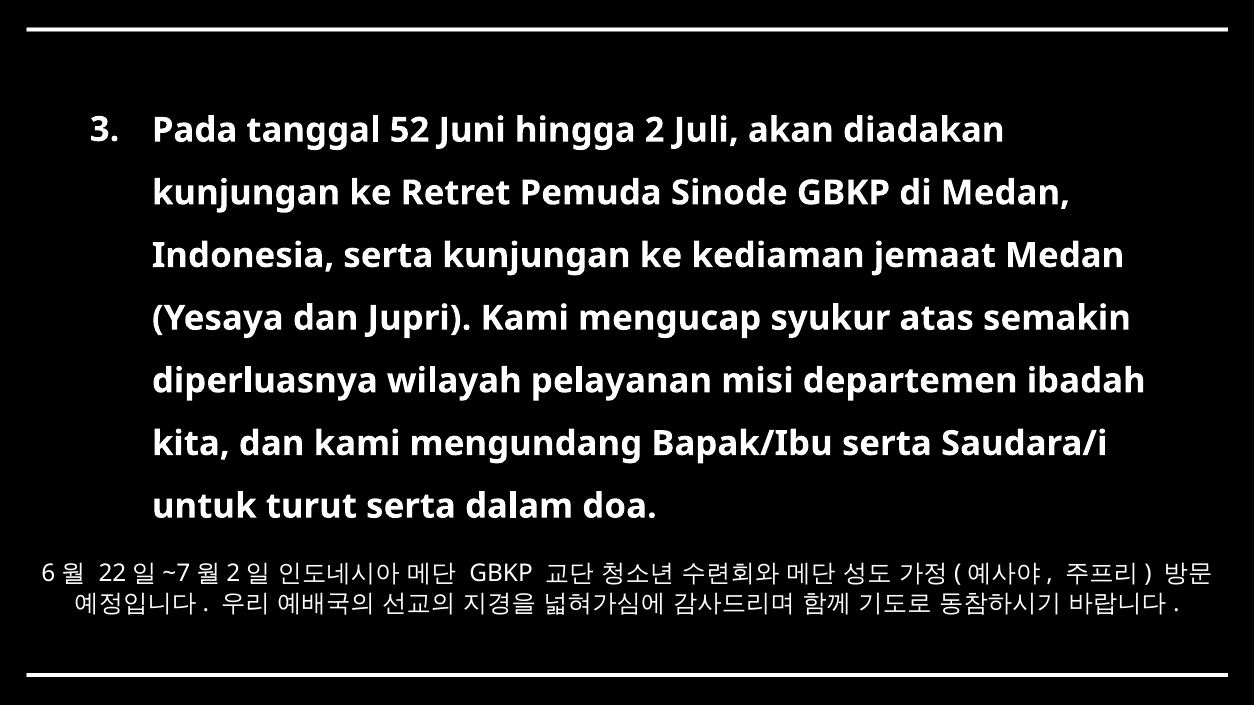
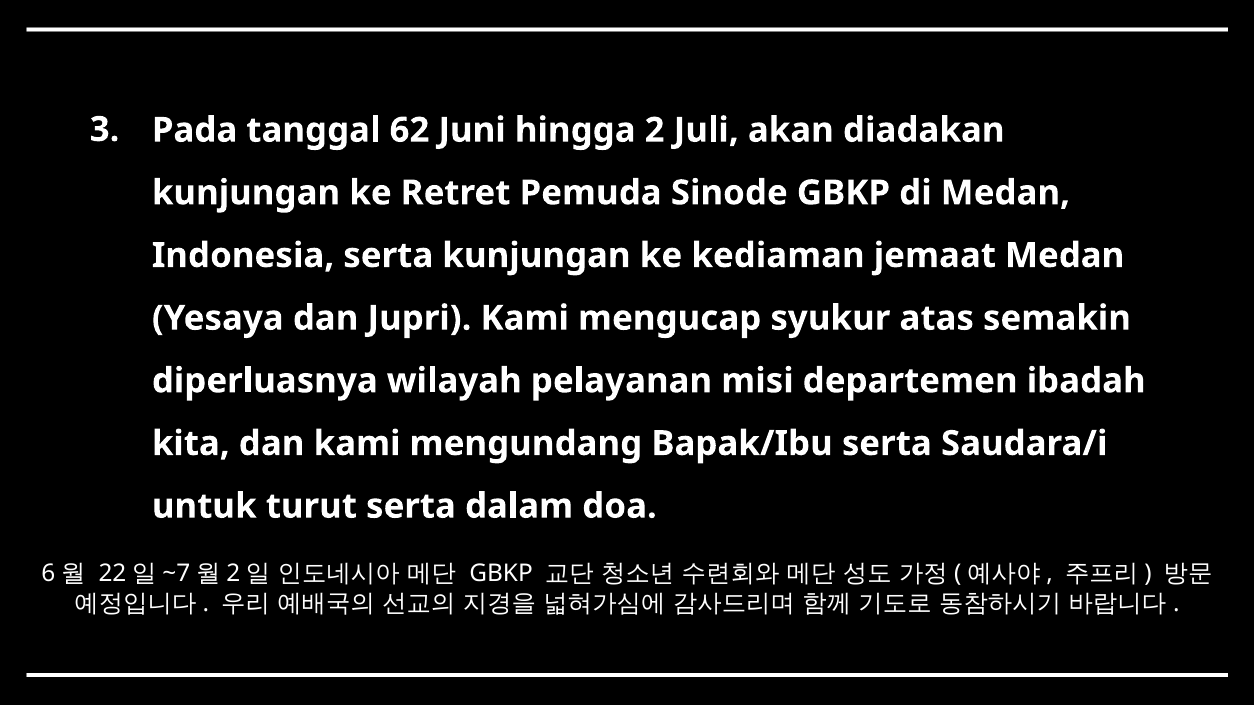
52: 52 -> 62 (410, 130)
